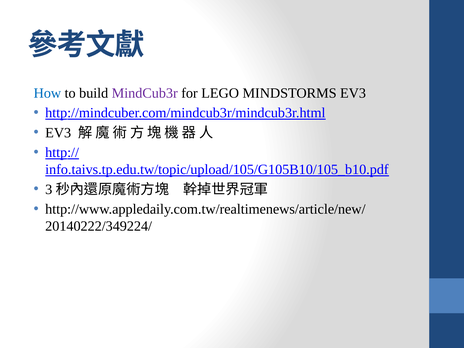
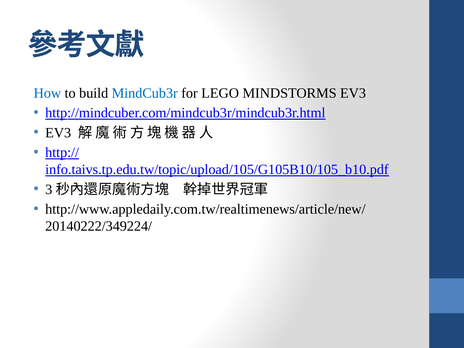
MindCub3r colour: purple -> blue (145, 93)
